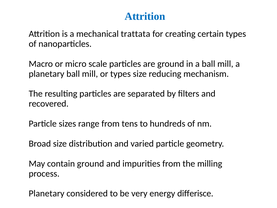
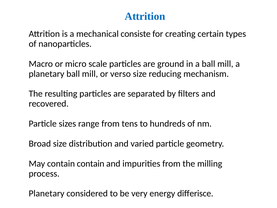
trattata: trattata -> consiste (136, 34)
or types: types -> verso (121, 74)
contain ground: ground -> contain (91, 163)
